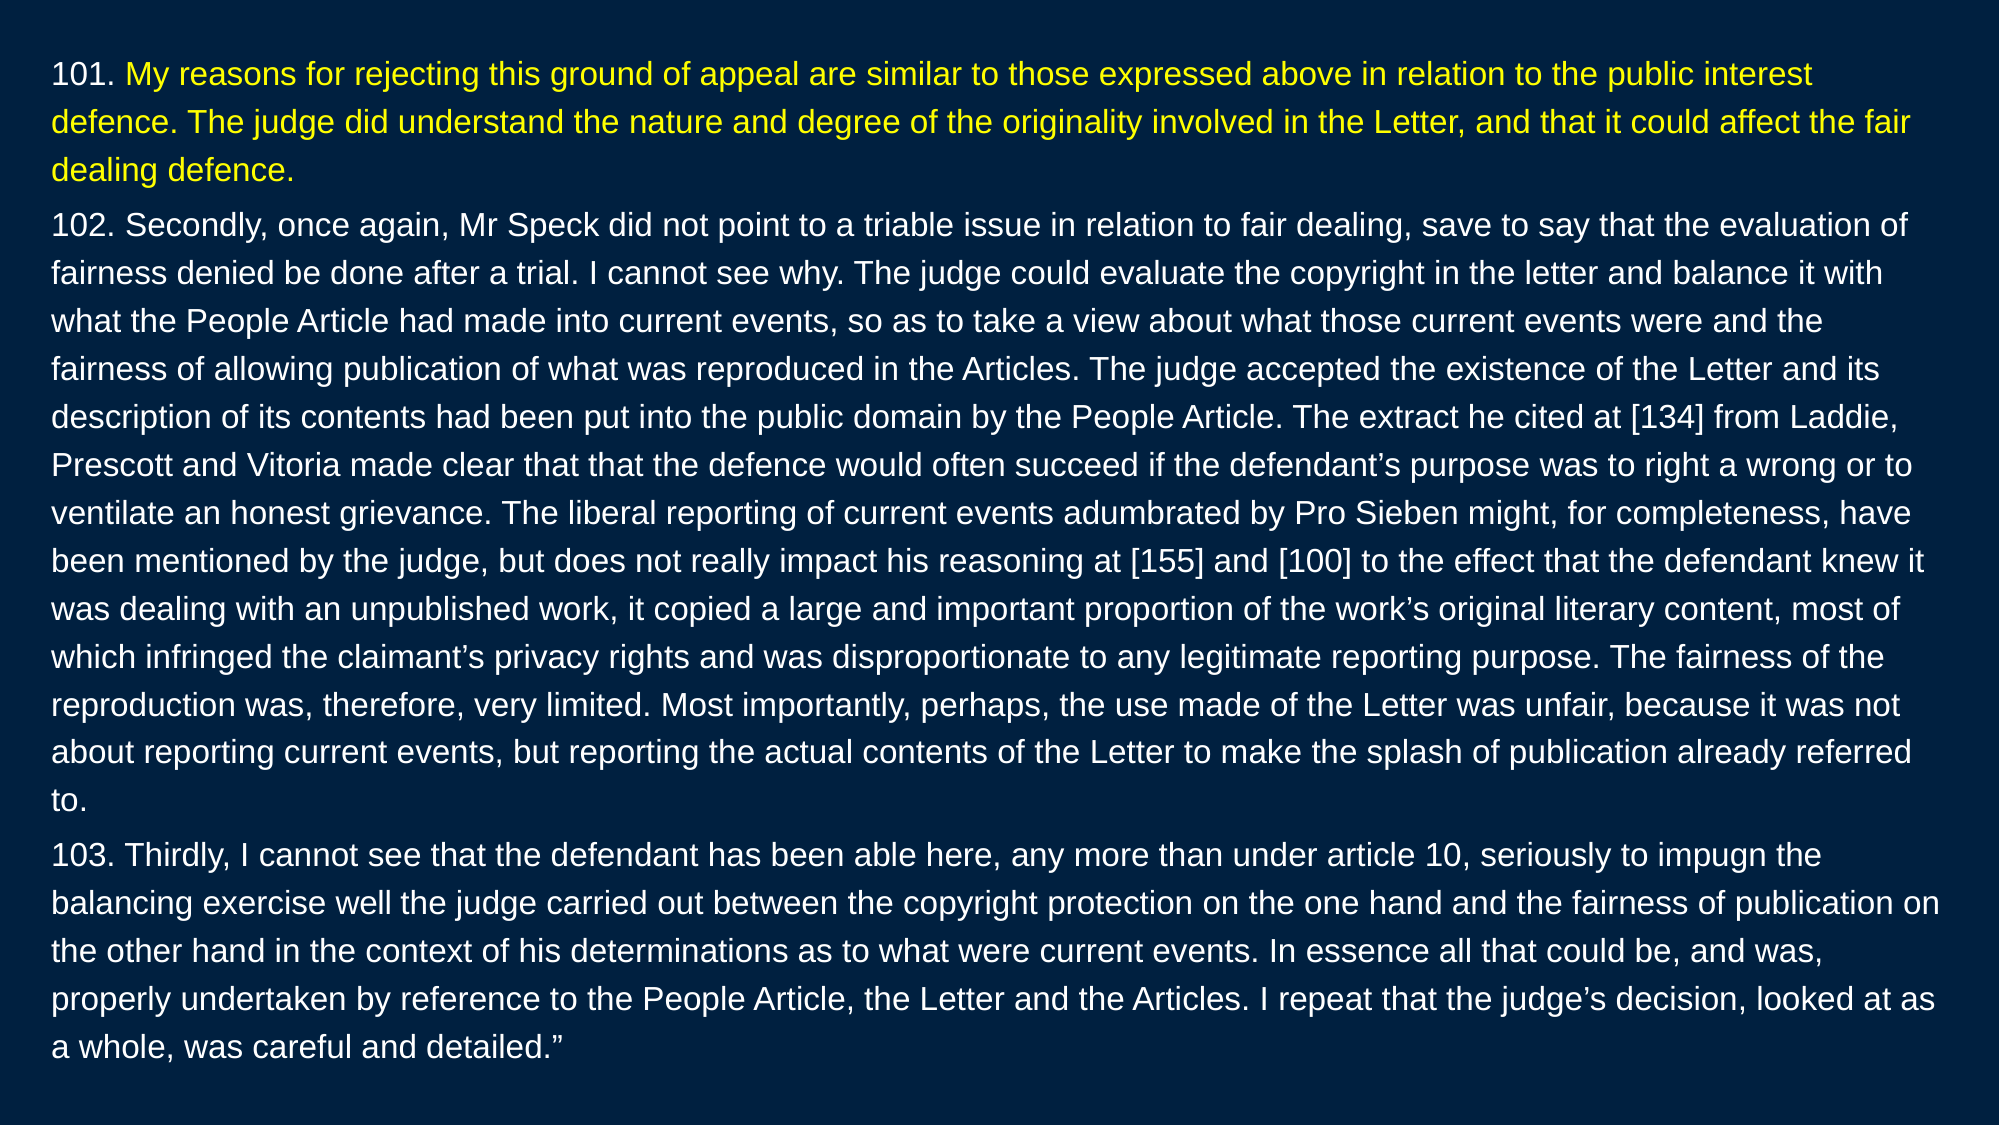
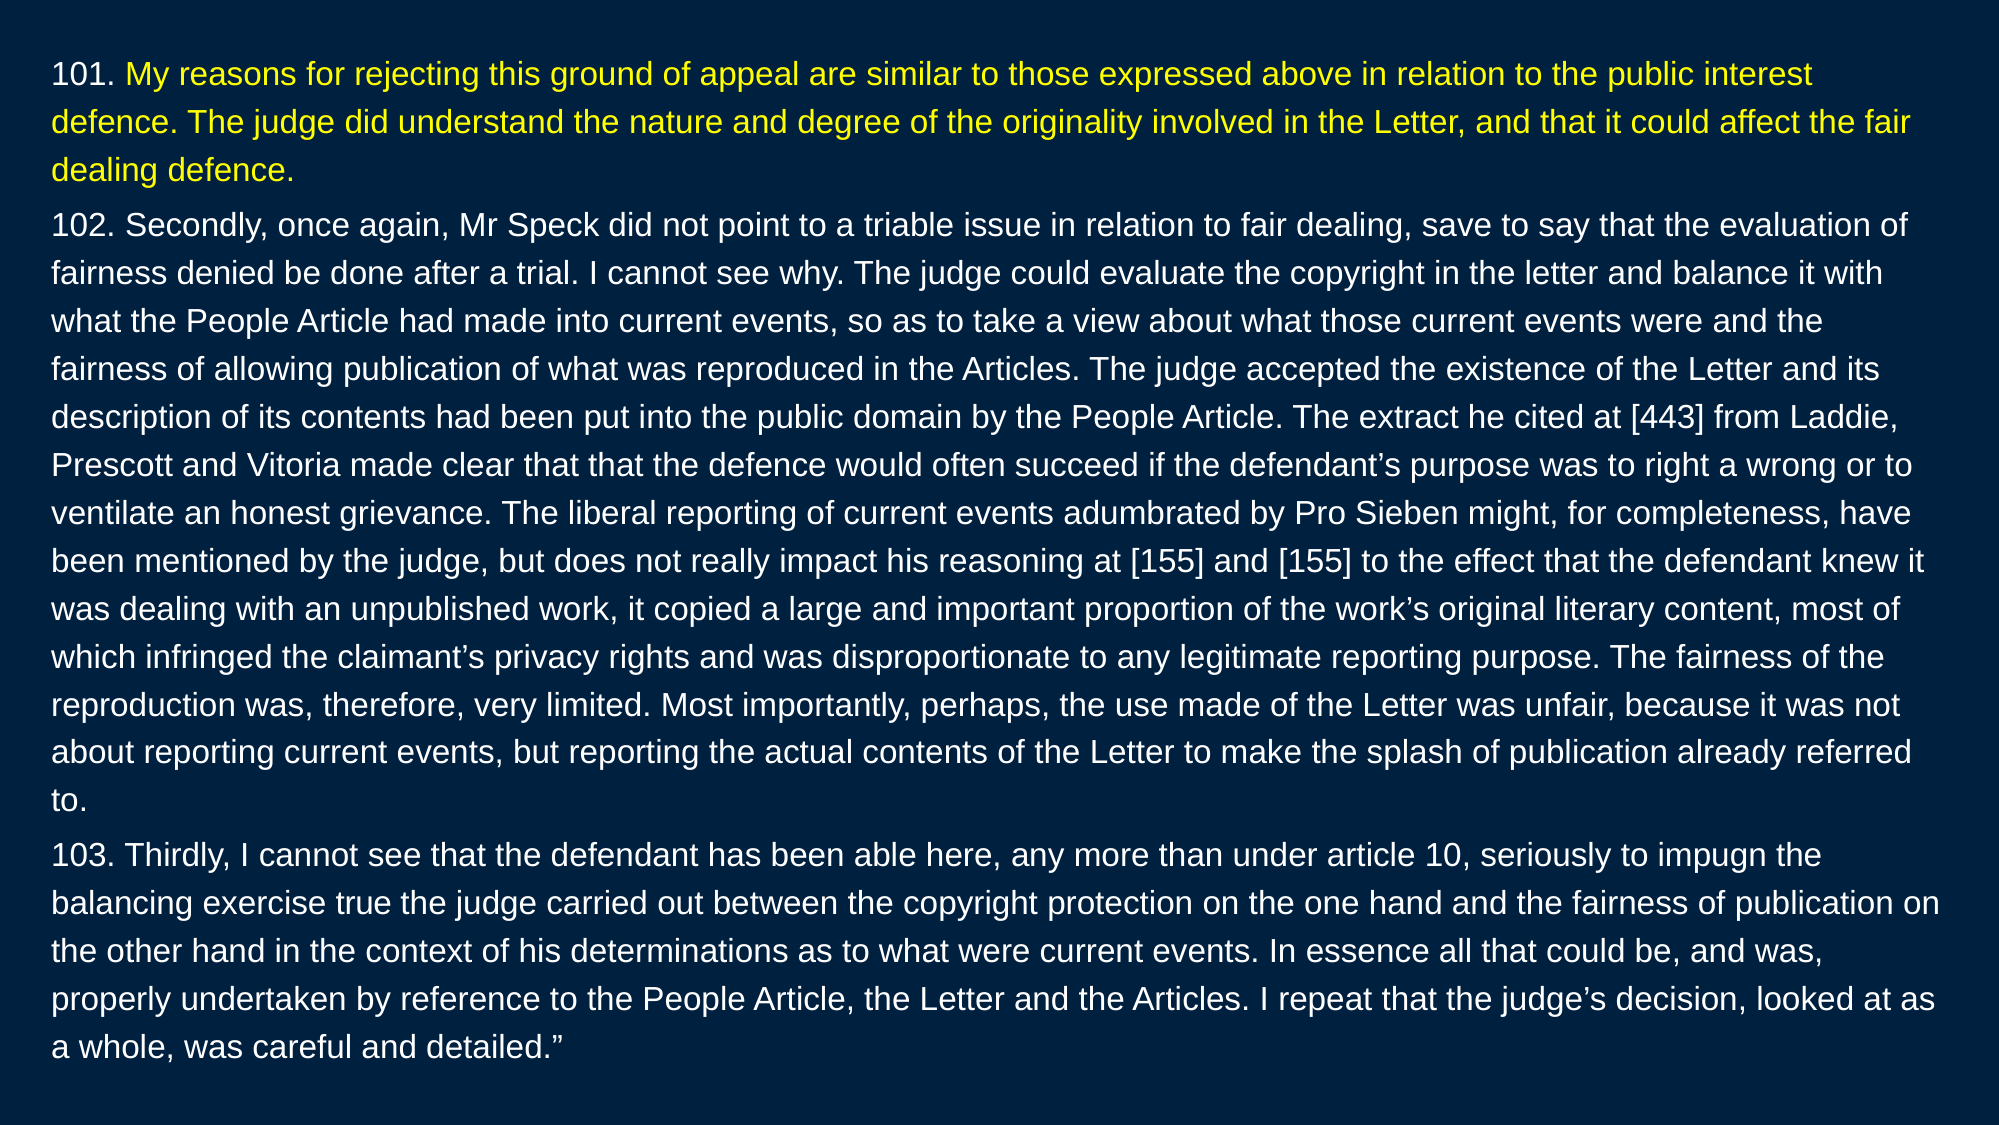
134: 134 -> 443 (1668, 417)
and 100: 100 -> 155 (1315, 561)
well: well -> true (364, 903)
